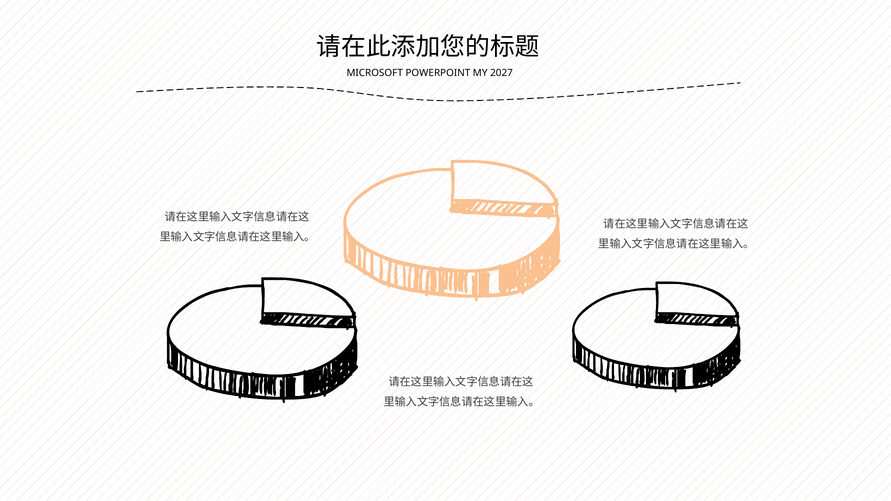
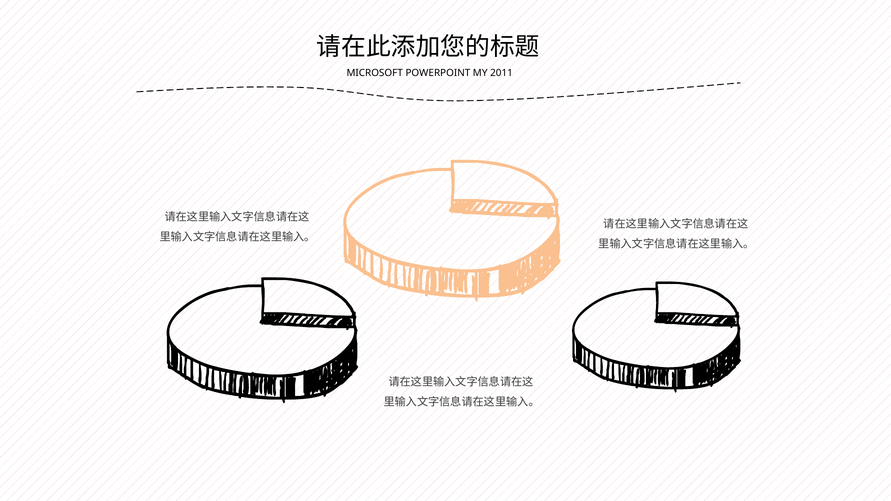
2027: 2027 -> 2011 (502, 73)
